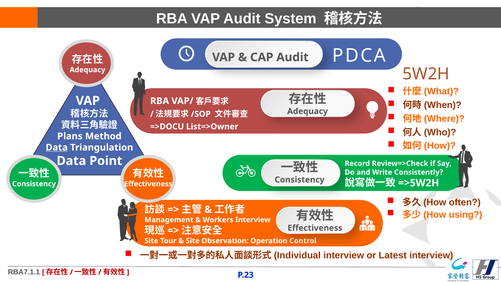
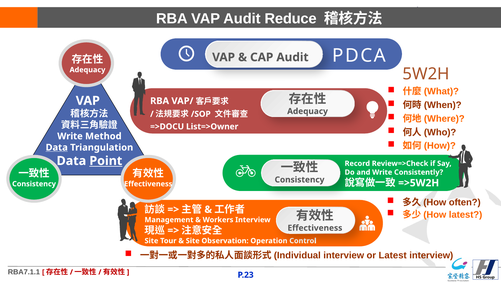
System: System -> Reduce (291, 19)
Plans: Plans -> Write (70, 136)
Point underline: none -> present (106, 161)
using: using -> latest (466, 215)
